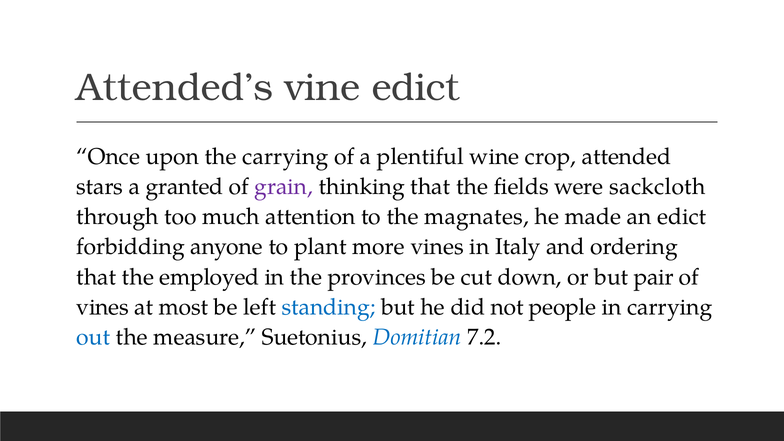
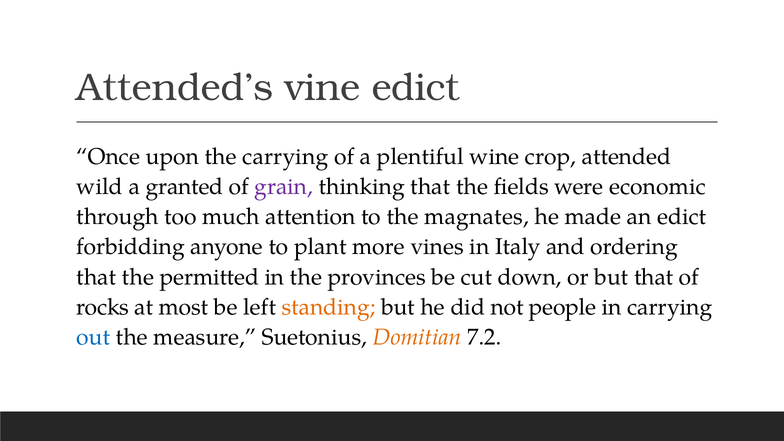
stars: stars -> wild (100, 187)
sackcloth: sackcloth -> economic (658, 187)
employed: employed -> permitted (209, 277)
but pair: pair -> that (654, 277)
vines: vines -> rocks (103, 307)
standing colour: blue -> orange (329, 307)
Domitian colour: blue -> orange (417, 337)
